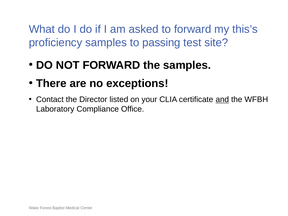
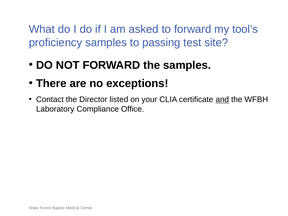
this’s: this’s -> tool’s (245, 29)
